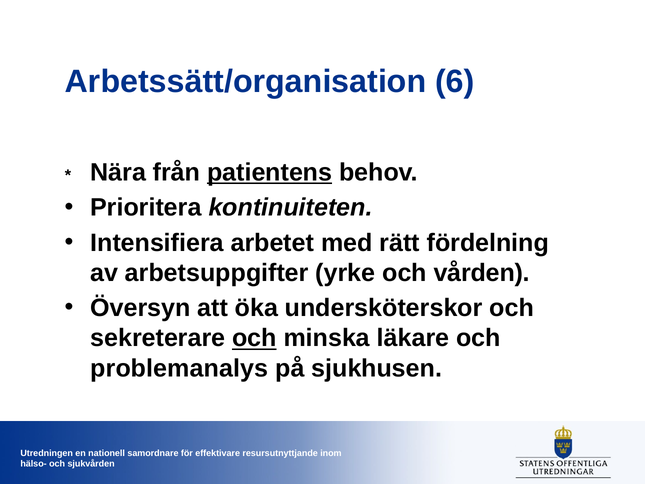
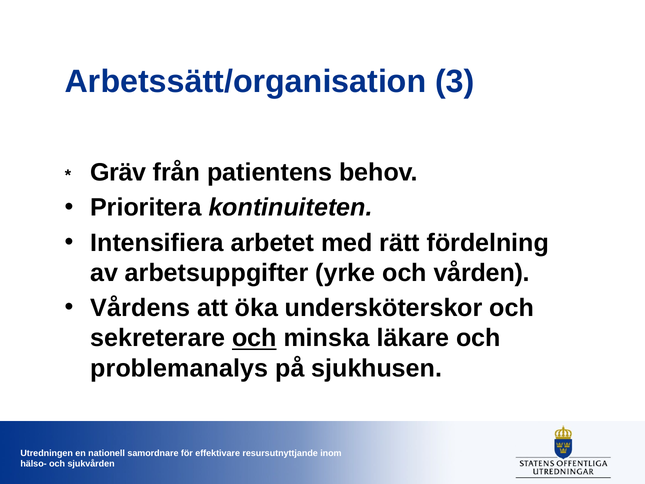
6: 6 -> 3 (455, 82)
Nära: Nära -> Gräv (118, 172)
patientens underline: present -> none (270, 172)
Översyn: Översyn -> Vårdens (140, 308)
